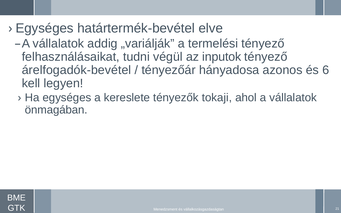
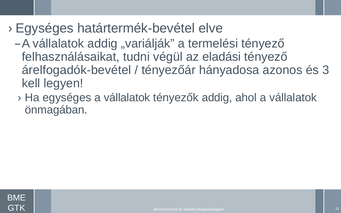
inputok: inputok -> eladási (222, 57)
6: 6 -> 3 (326, 70)
egységes a kereslete: kereslete -> vállalatok (127, 98)
tényezők tokaji: tokaji -> addig (217, 98)
